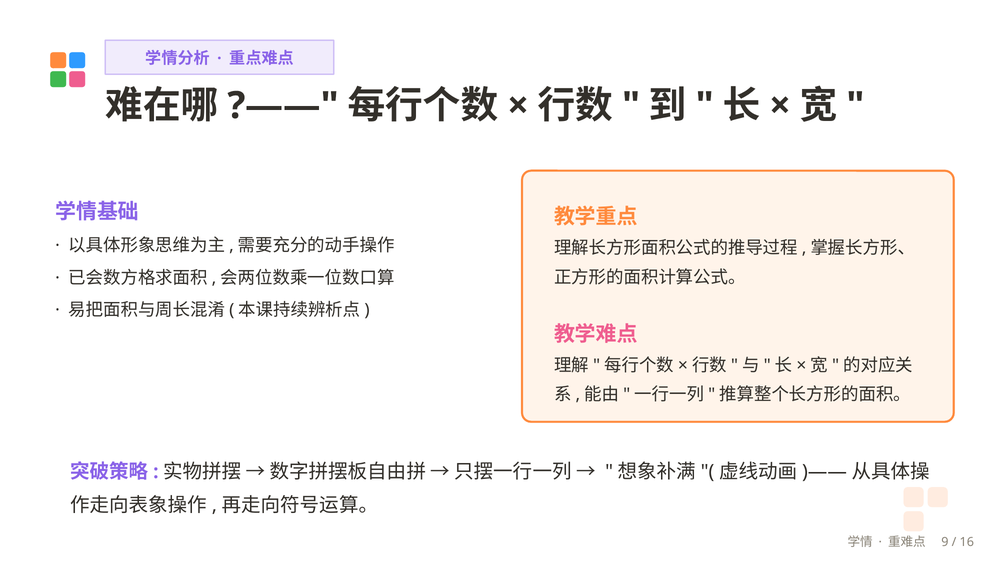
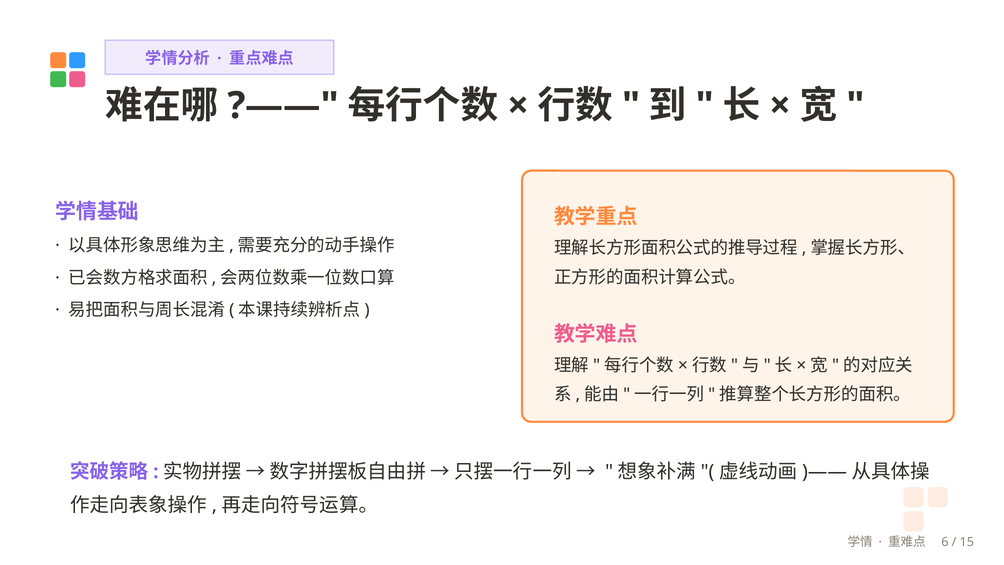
9: 9 -> 6 (945, 542)
16: 16 -> 15 (967, 542)
